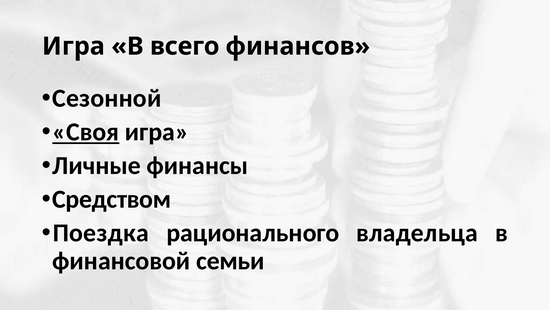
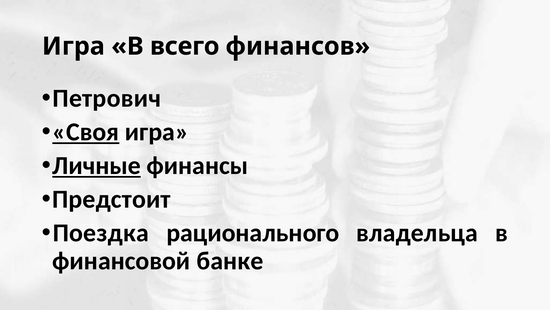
Сезонной: Сезонной -> Петрович (107, 98)
Личные underline: none -> present (96, 165)
Средством: Средством -> Предстоит (111, 199)
семьи: семьи -> банке (230, 260)
